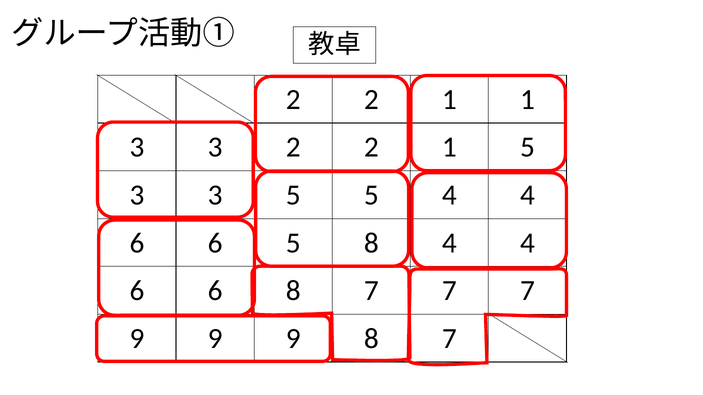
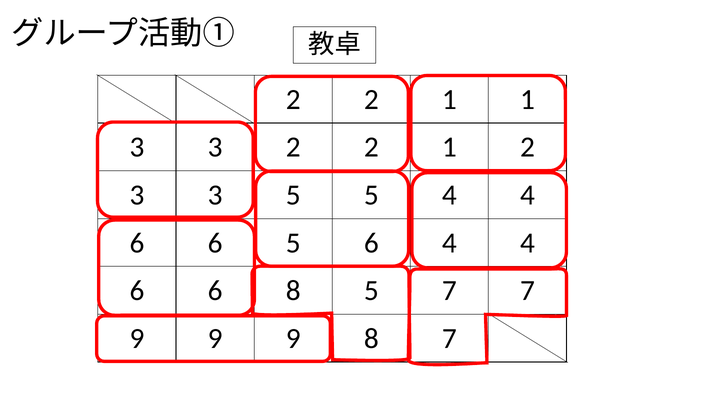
1 5: 5 -> 2 (527, 147)
5 8: 8 -> 6 (371, 243)
6 8 7: 7 -> 5 (371, 291)
